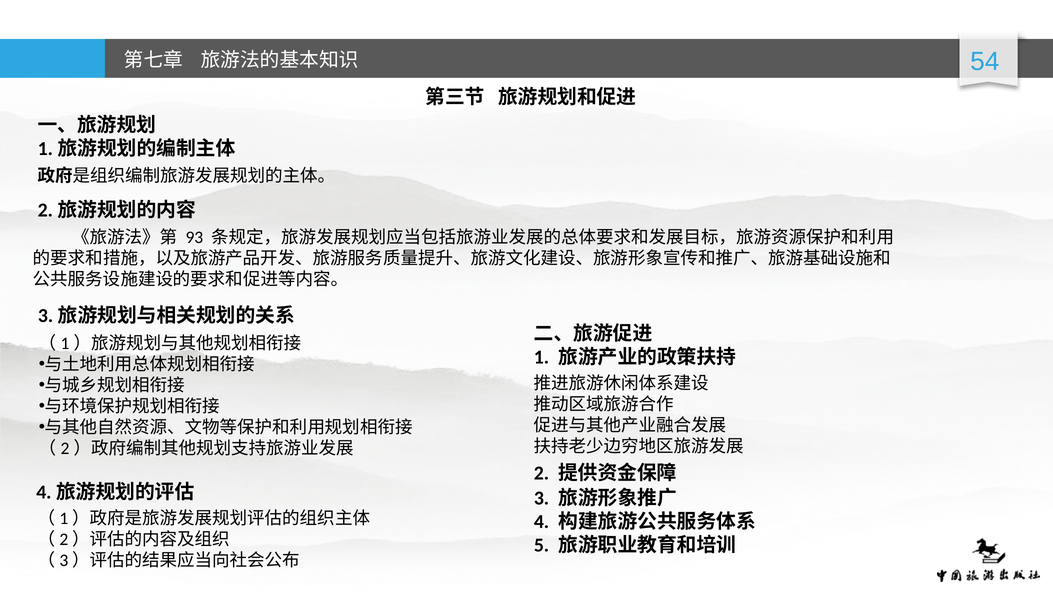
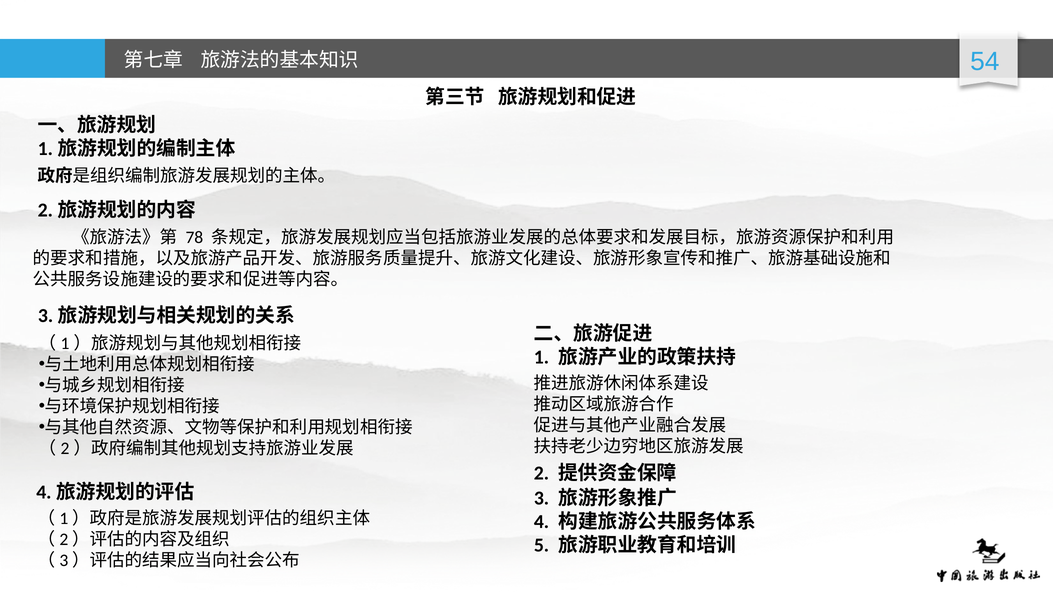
93: 93 -> 78 (194, 237)
